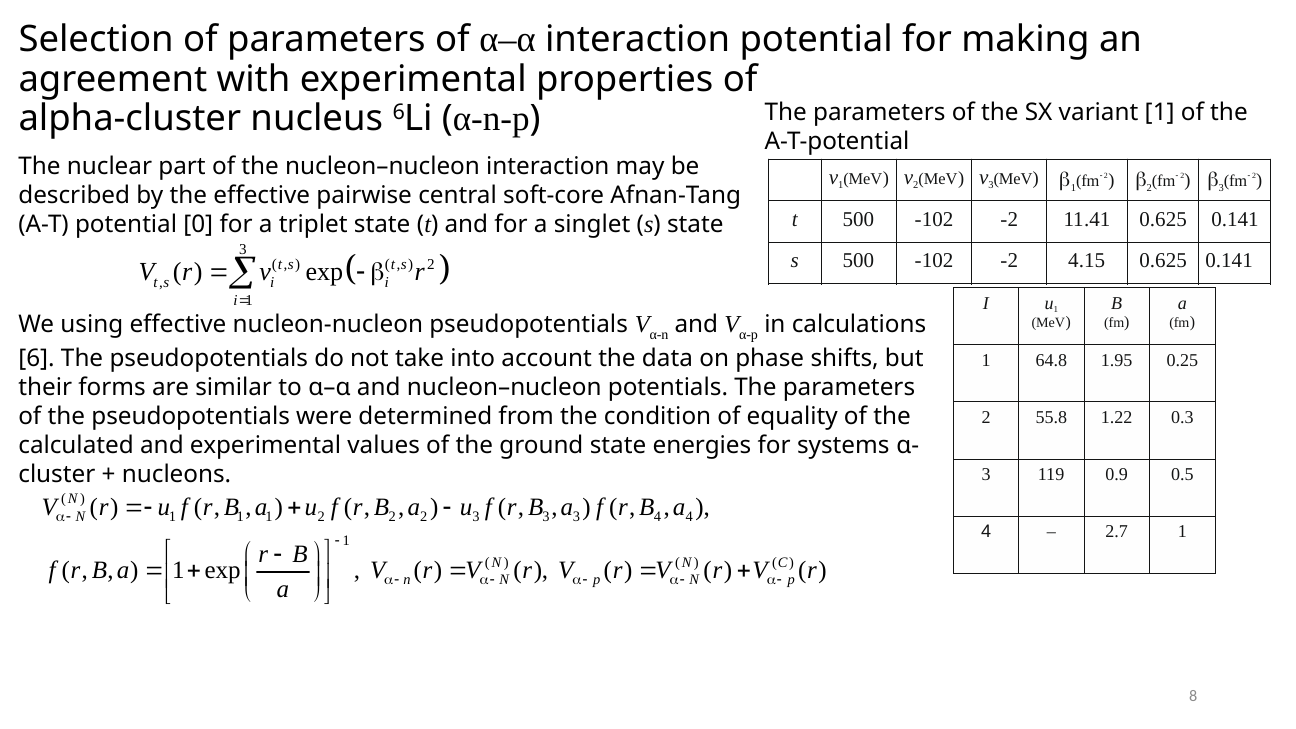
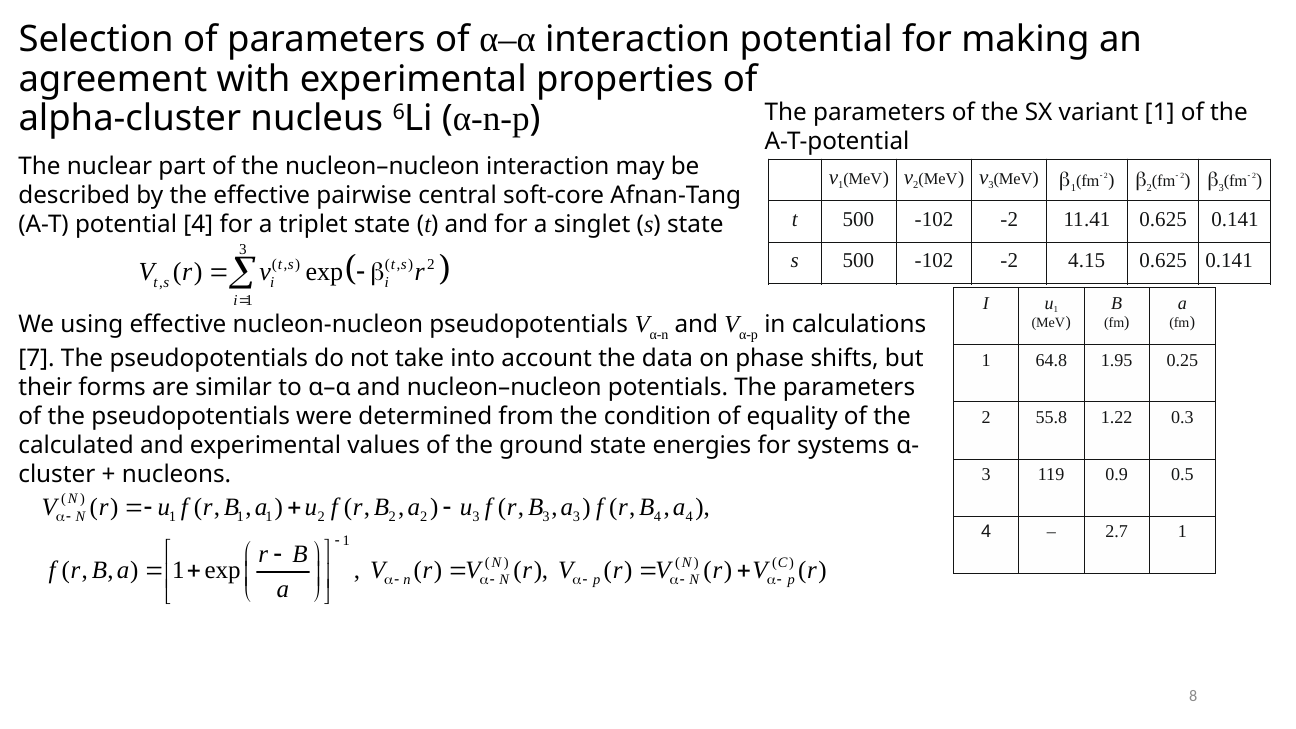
potential 0: 0 -> 4 (198, 225)
6: 6 -> 7 (37, 358)
